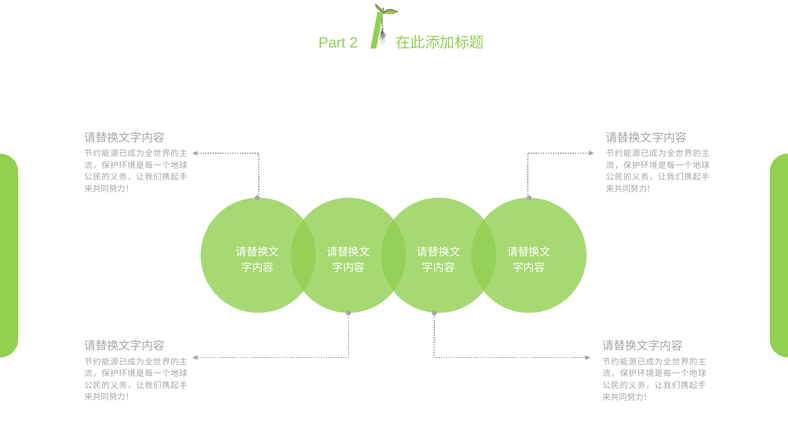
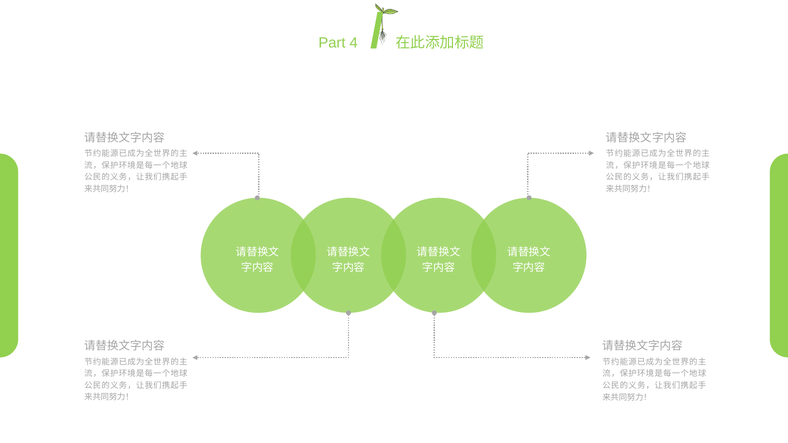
2: 2 -> 4 (354, 43)
